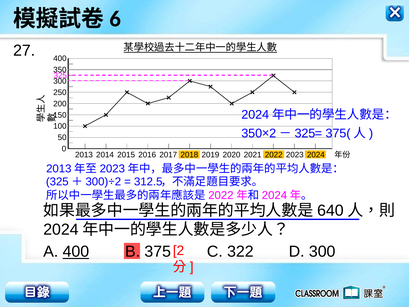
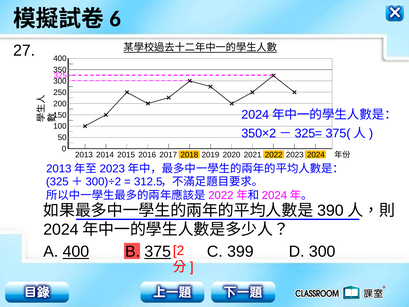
640: 640 -> 390 (330, 210)
375 underline: none -> present (158, 252)
322: 322 -> 399 (240, 252)
